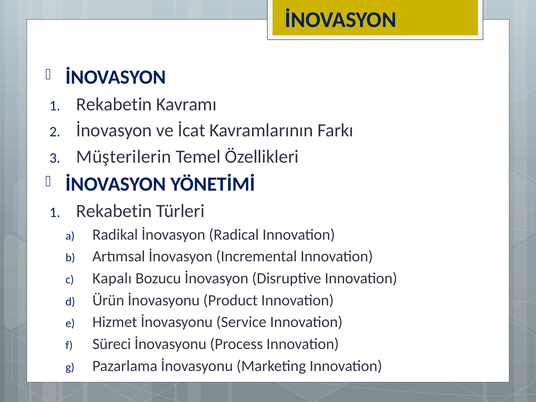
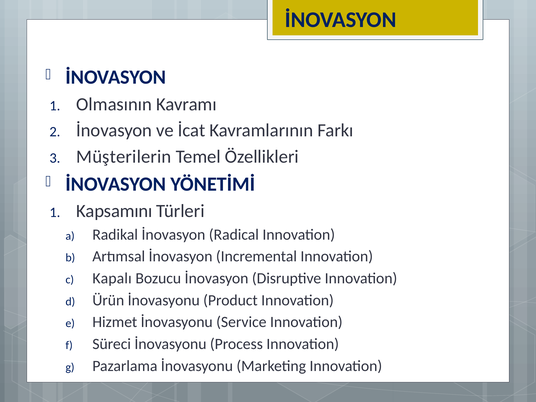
Rekabetin: Rekabetin -> Olmasının (114, 104)
Rekabetin: Rekabetin -> Kapsamını (114, 211)
